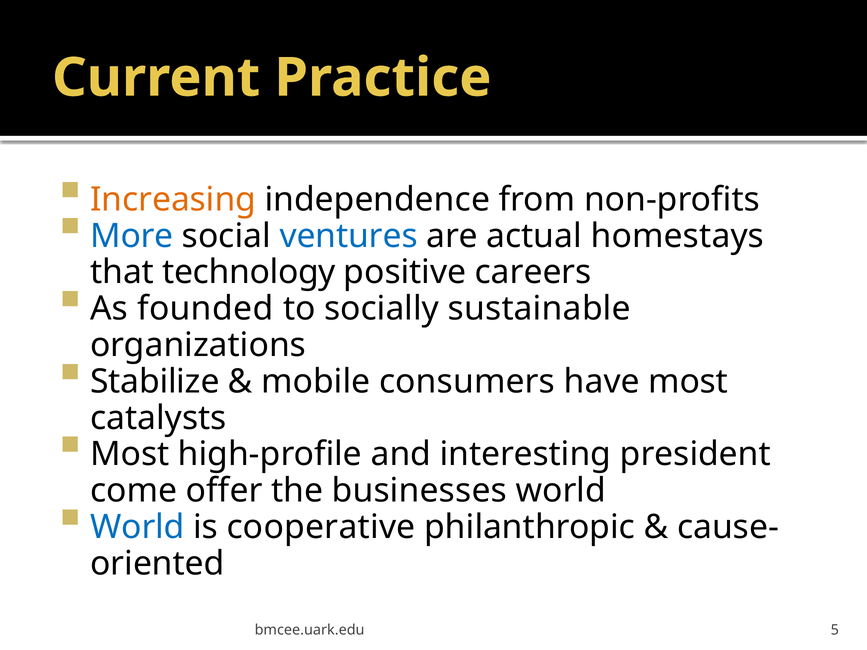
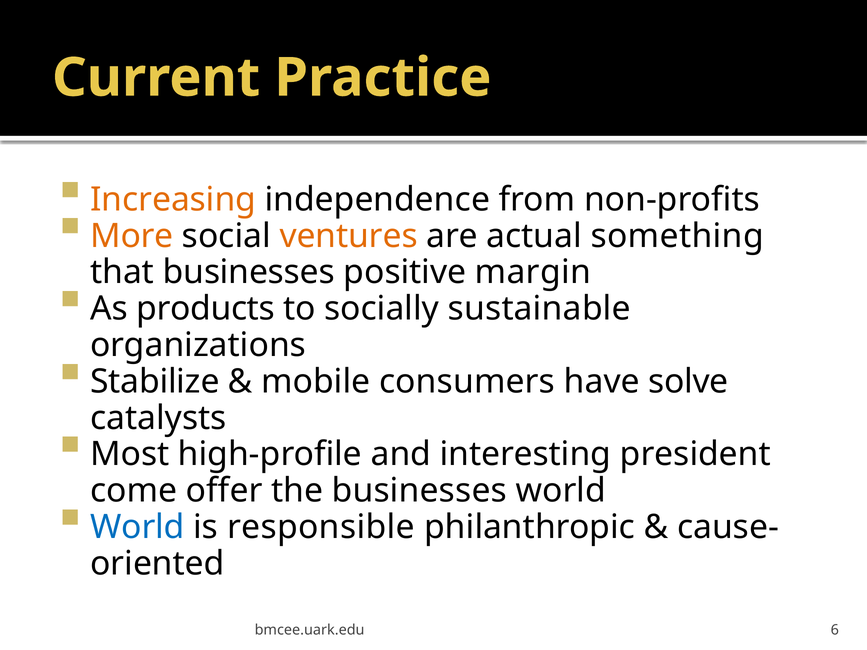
More colour: blue -> orange (132, 236)
ventures colour: blue -> orange (349, 236)
homestays: homestays -> something (677, 236)
that technology: technology -> businesses (249, 272)
careers: careers -> margin (533, 272)
founded: founded -> products (206, 309)
have most: most -> solve (688, 382)
cooperative: cooperative -> responsible (321, 527)
5: 5 -> 6 (835, 630)
